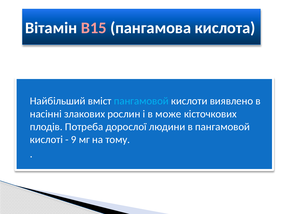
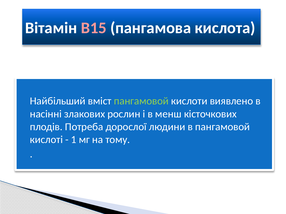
пангамовой colour: light blue -> light green (141, 101)
може: може -> менш (168, 114)
9: 9 -> 1 (74, 140)
